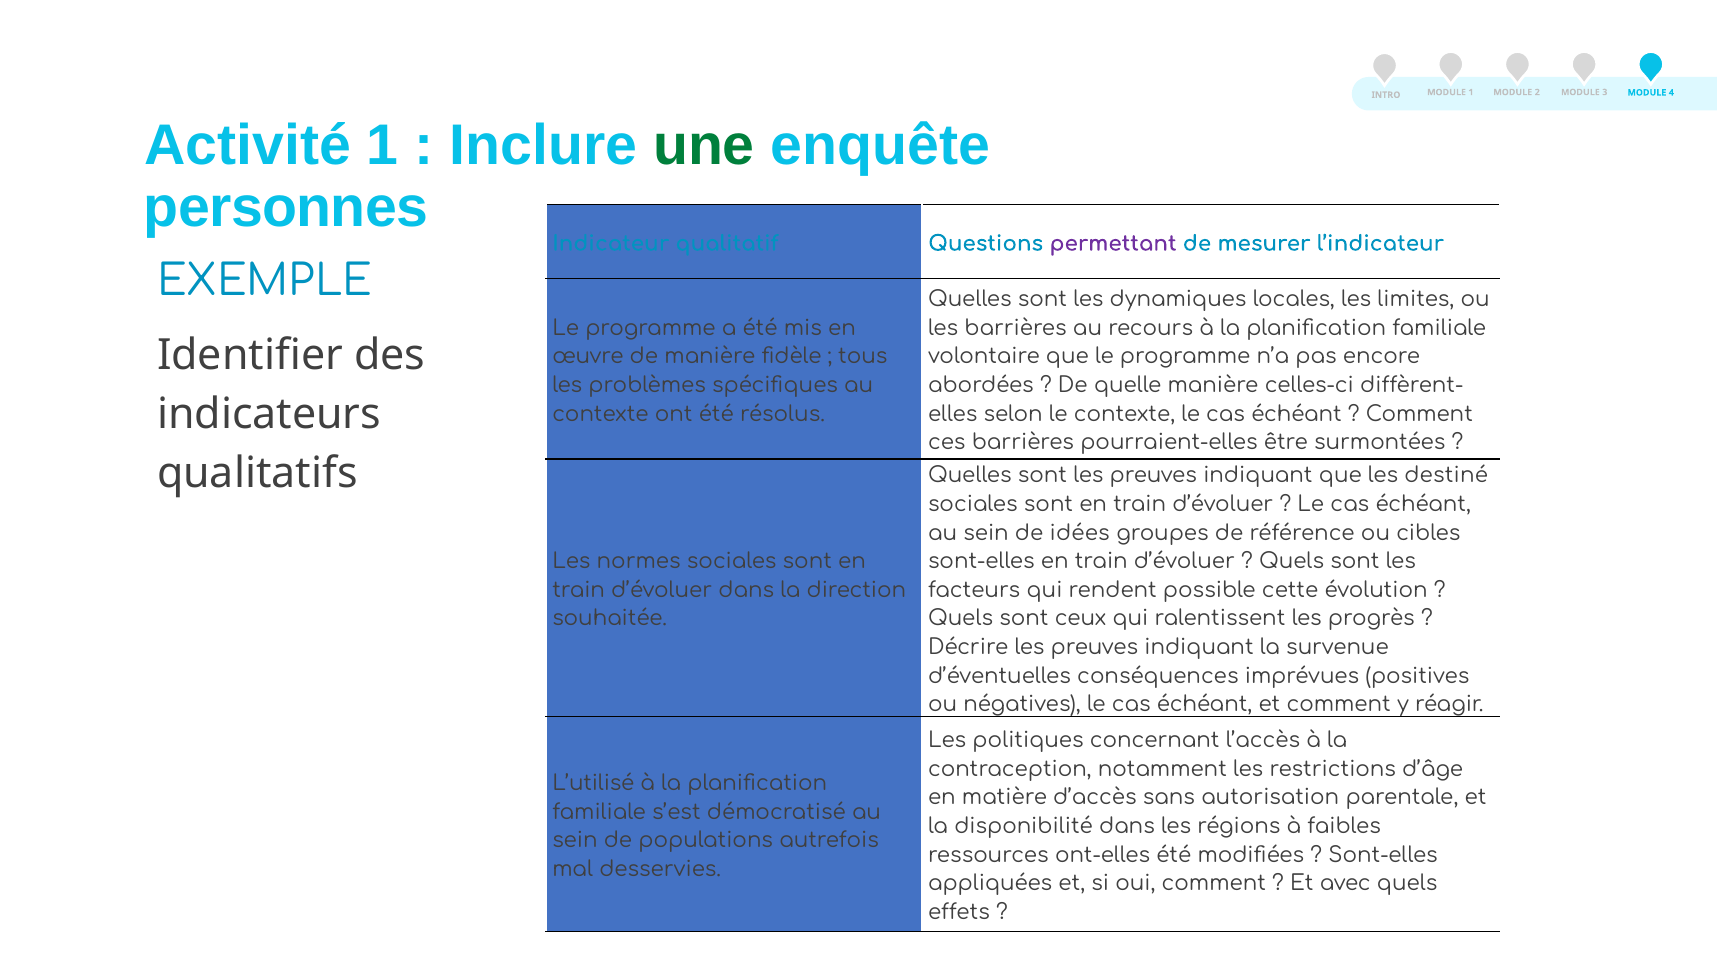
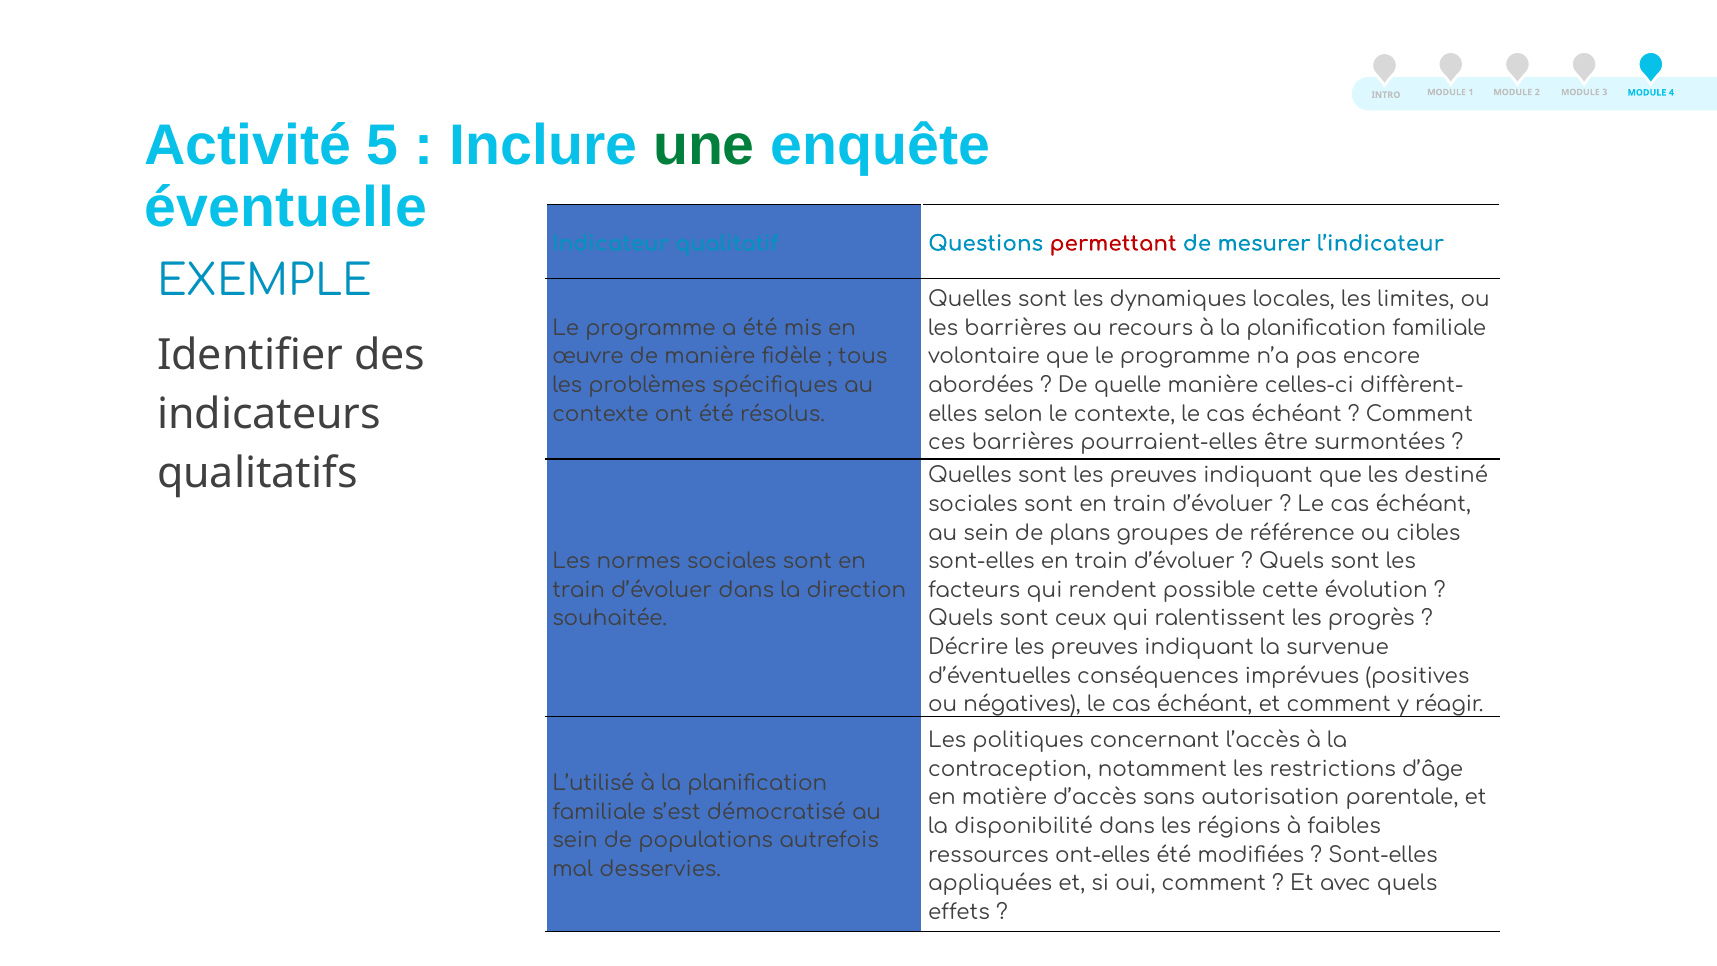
Activité 1: 1 -> 5 (383, 145)
personnes: personnes -> éventuelle (286, 207)
permettant colour: purple -> red (1113, 244)
idées: idées -> plans (1080, 533)
